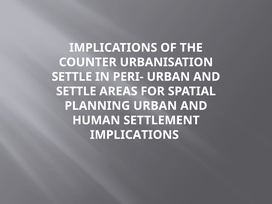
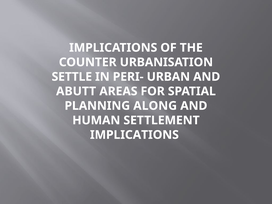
SETTLE: SETTLE -> ABUTT (76, 91)
PLANNING URBAN: URBAN -> ALONG (155, 106)
